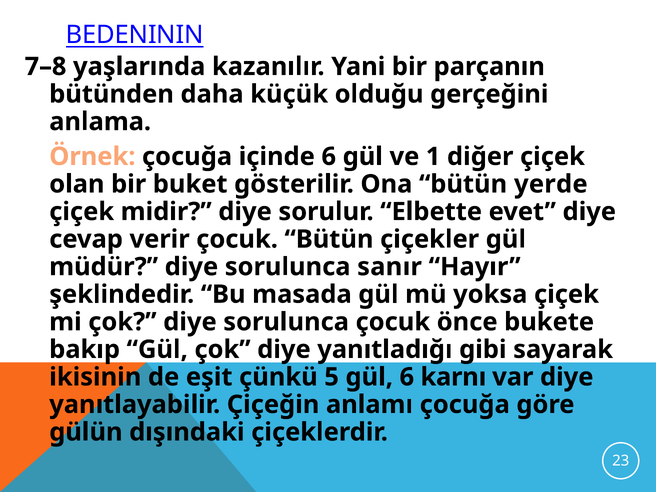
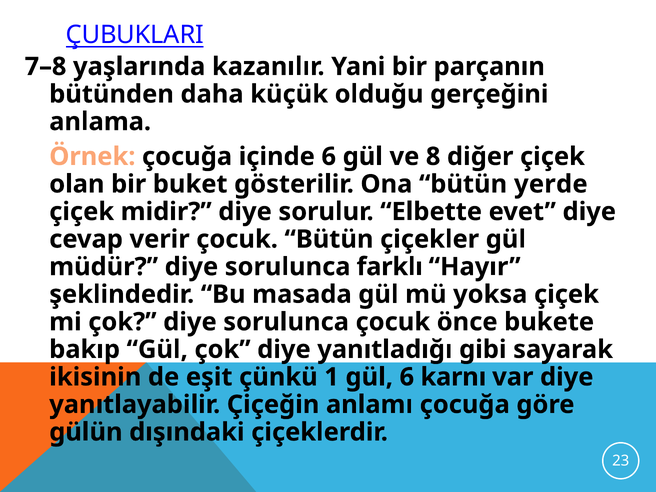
BEDENININ: BEDENININ -> ÇUBUKLARI (135, 35)
1: 1 -> 8 (433, 157)
sanır: sanır -> farklı (390, 267)
5: 5 -> 1 (332, 377)
